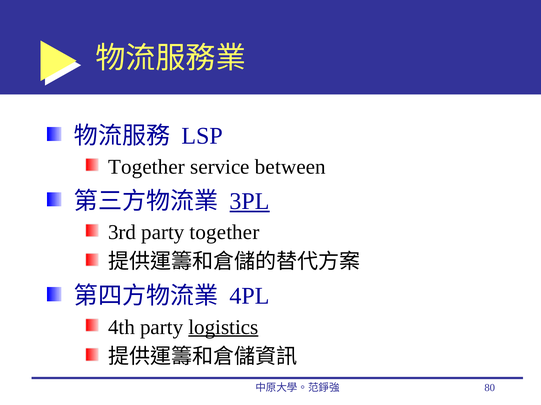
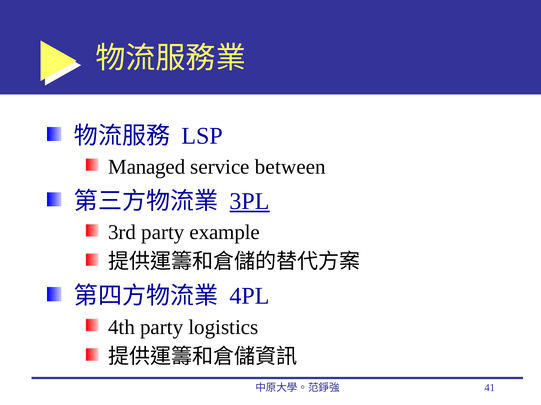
Together: Together -> Managed (147, 167)
party together: together -> example (225, 233)
logistics underline: present -> none (223, 328)
80: 80 -> 41 (490, 388)
